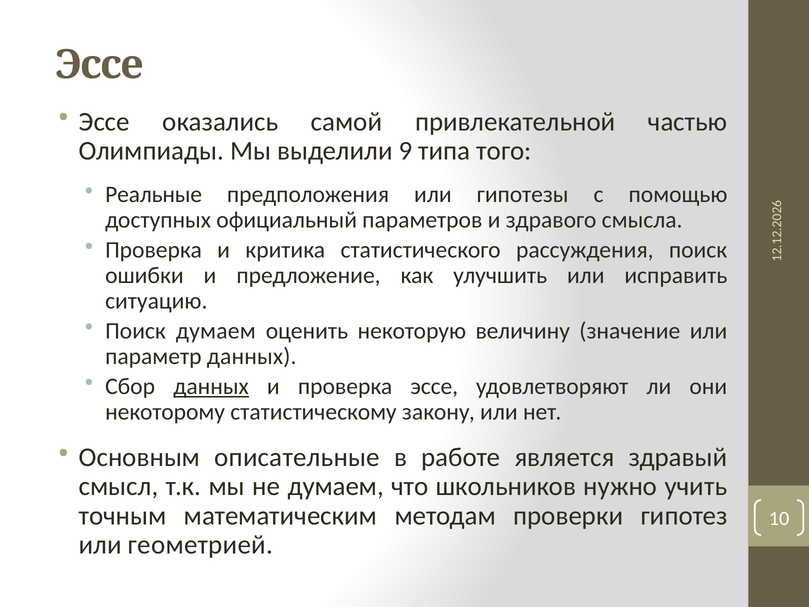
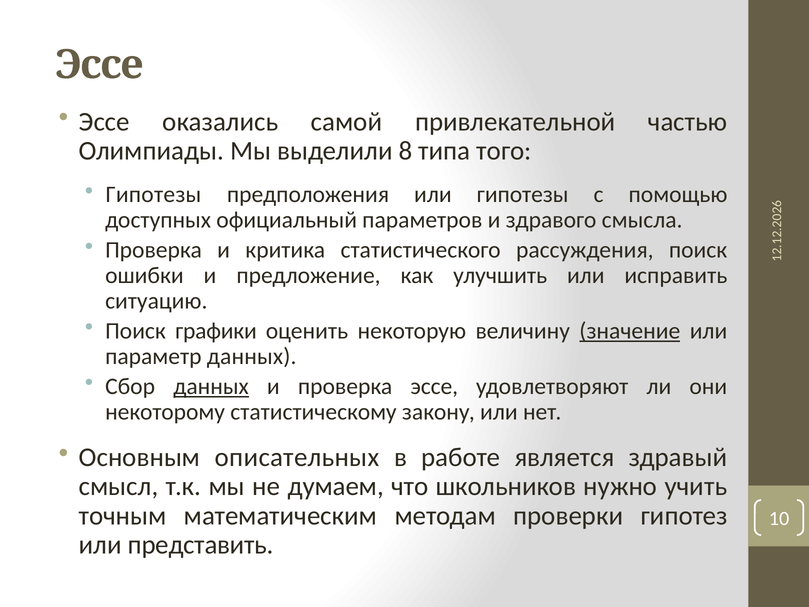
9: 9 -> 8 (405, 151)
Реальные: Реальные -> Гипотезы (153, 195)
Поиск думаем: думаем -> графики (216, 331)
значение underline: none -> present (630, 331)
описательные: описательные -> описательных (297, 457)
геометрией: геометрией -> представить (201, 545)
